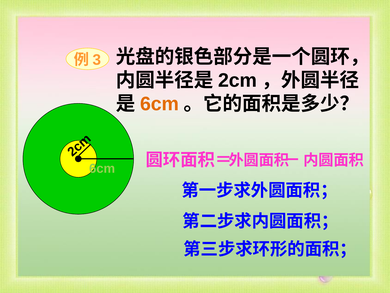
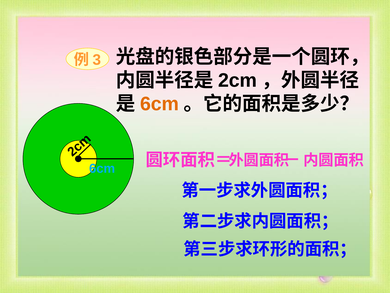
6cm colour: light green -> light blue (102, 168)
